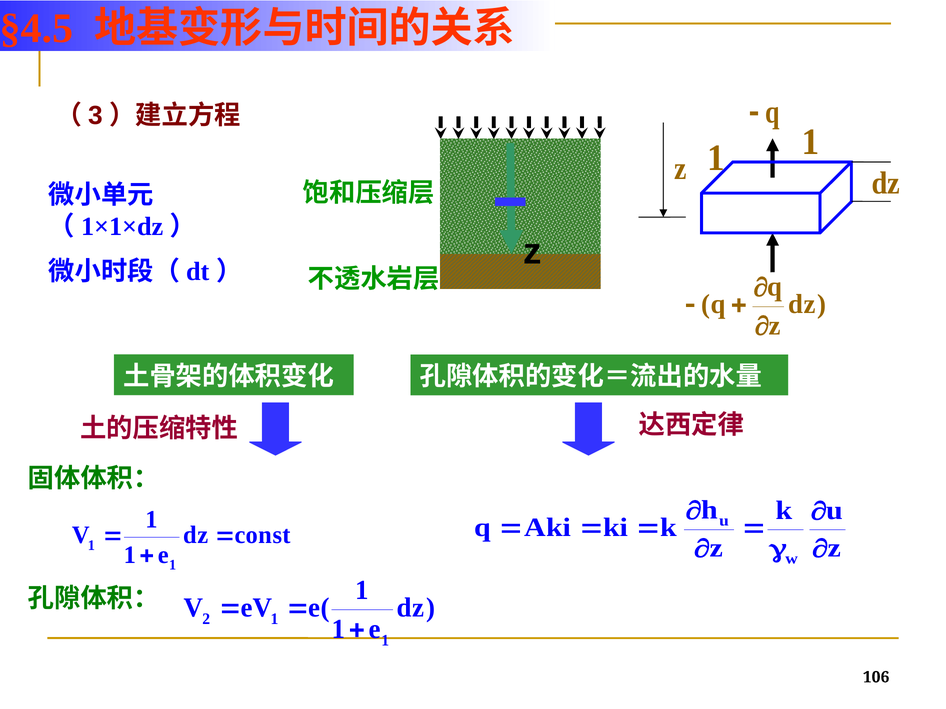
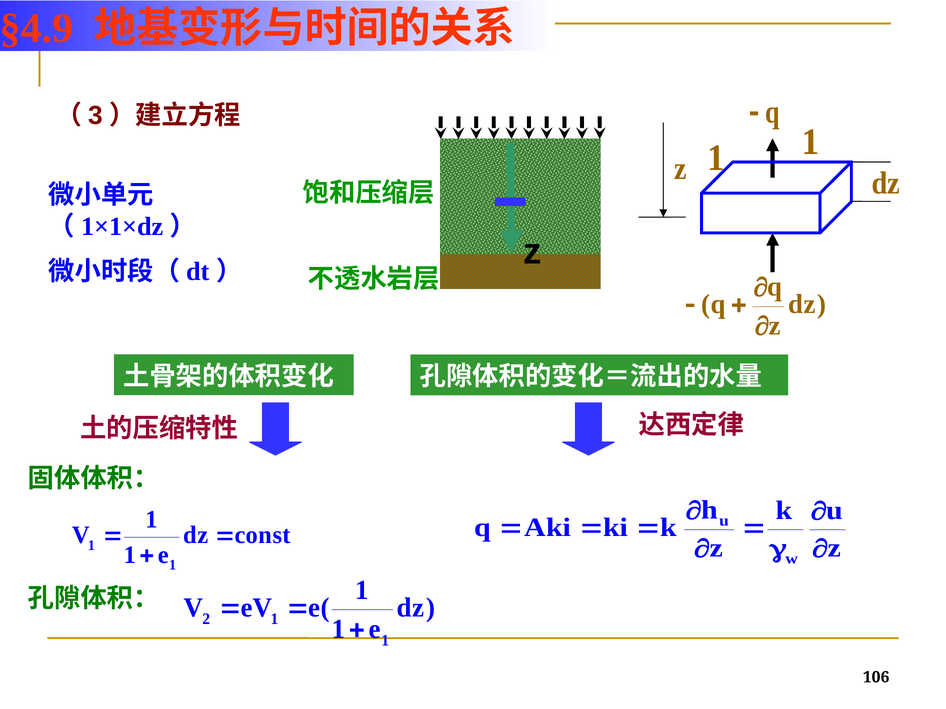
§4.5: §4.5 -> §4.9 (37, 29)
